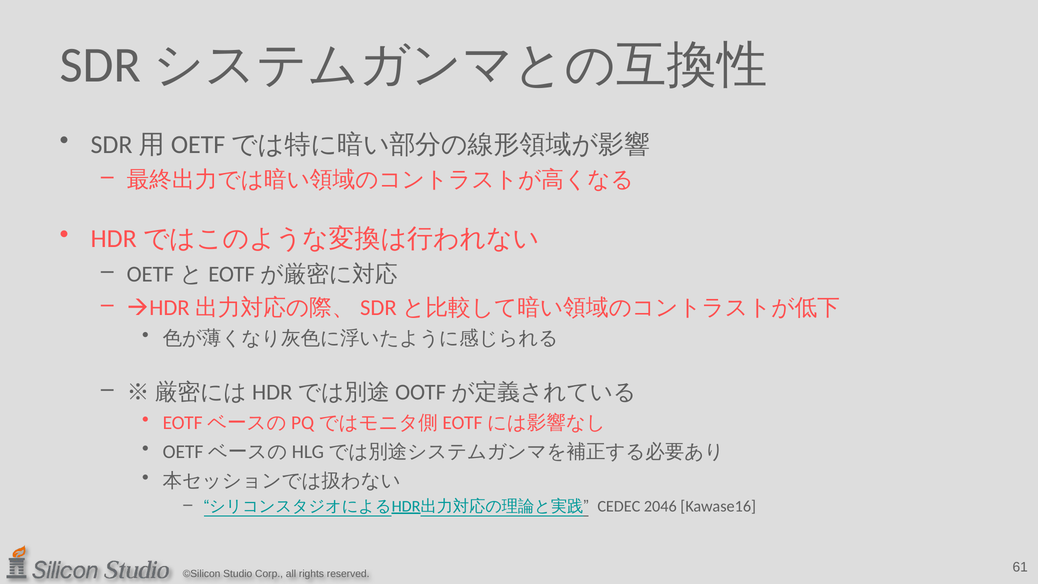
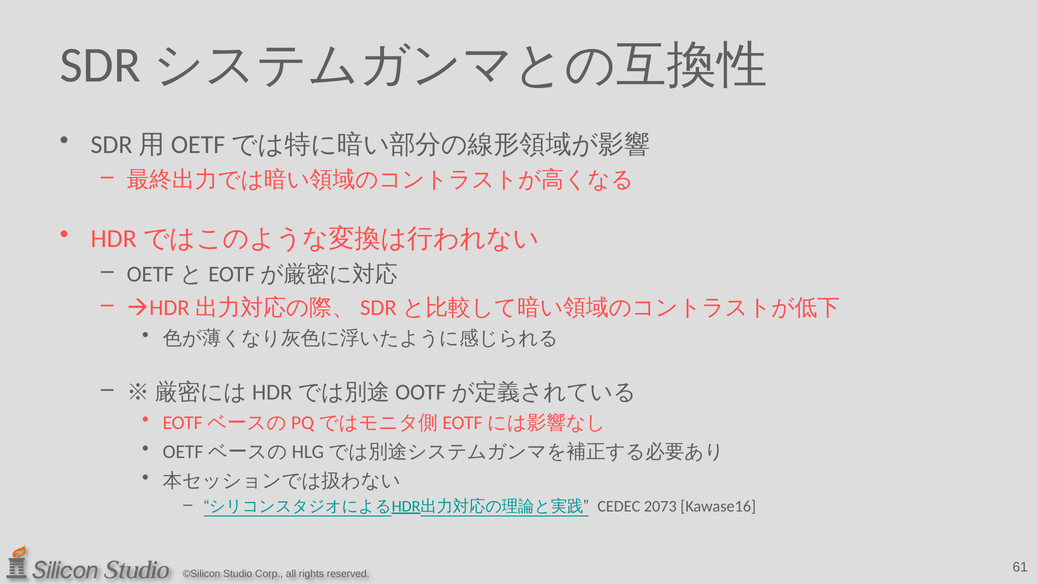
2046: 2046 -> 2073 (660, 506)
